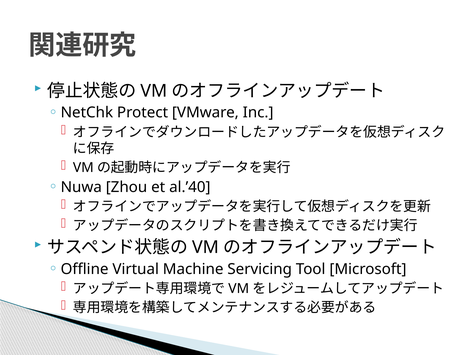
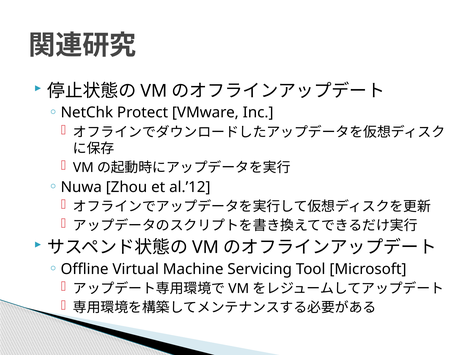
al.’40: al.’40 -> al.’12 (190, 187)
